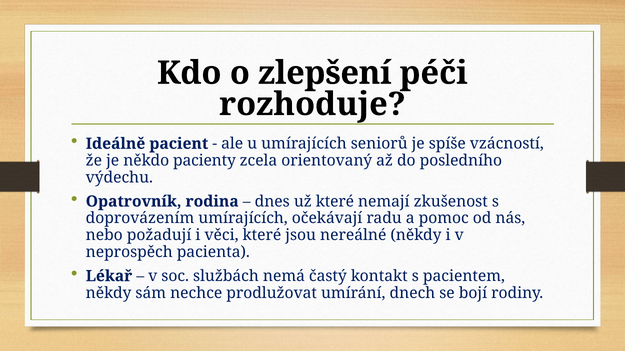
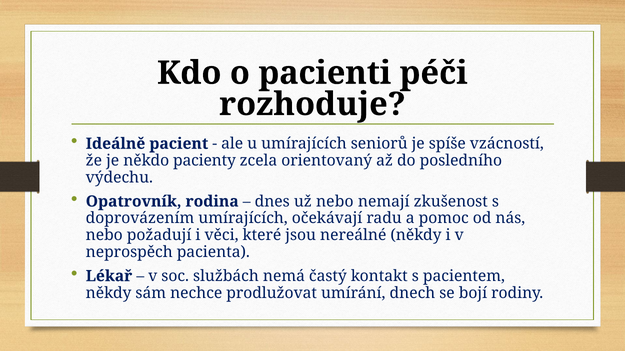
zlepšení: zlepšení -> pacienti (325, 73)
už které: které -> nebo (335, 202)
